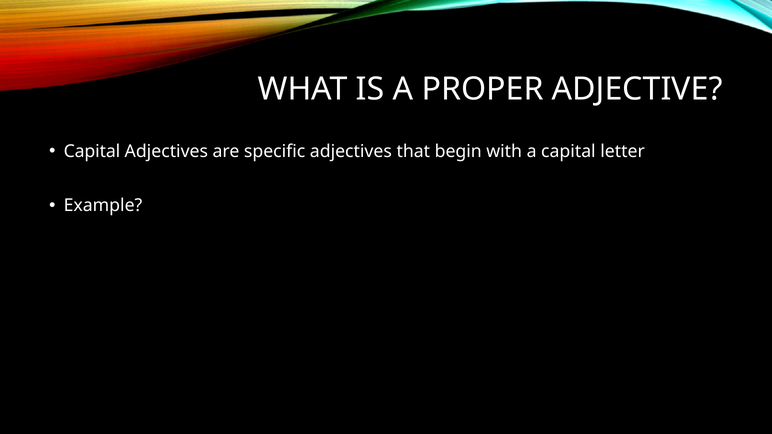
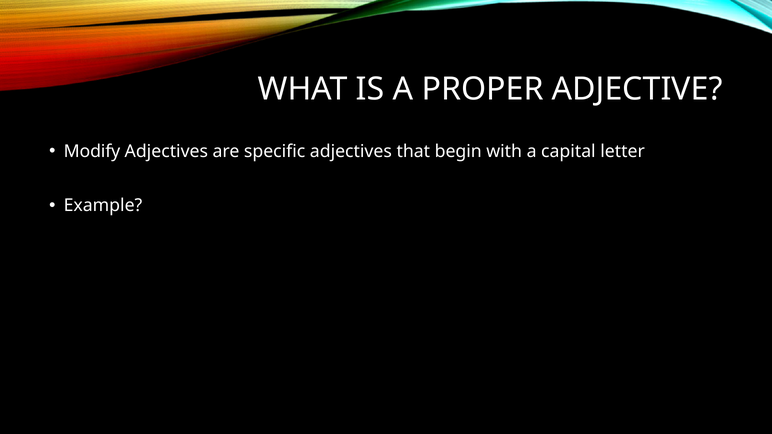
Capital: Capital -> Modify (92, 151)
